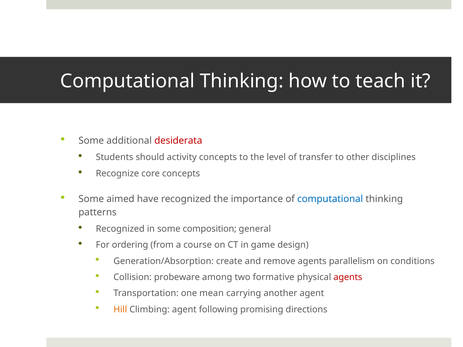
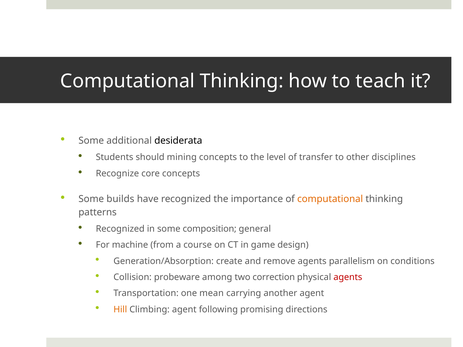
desiderata colour: red -> black (178, 141)
activity: activity -> mining (182, 157)
aimed: aimed -> builds (120, 199)
computational colour: blue -> orange (330, 199)
ordering: ordering -> machine (130, 245)
formative: formative -> correction (274, 277)
